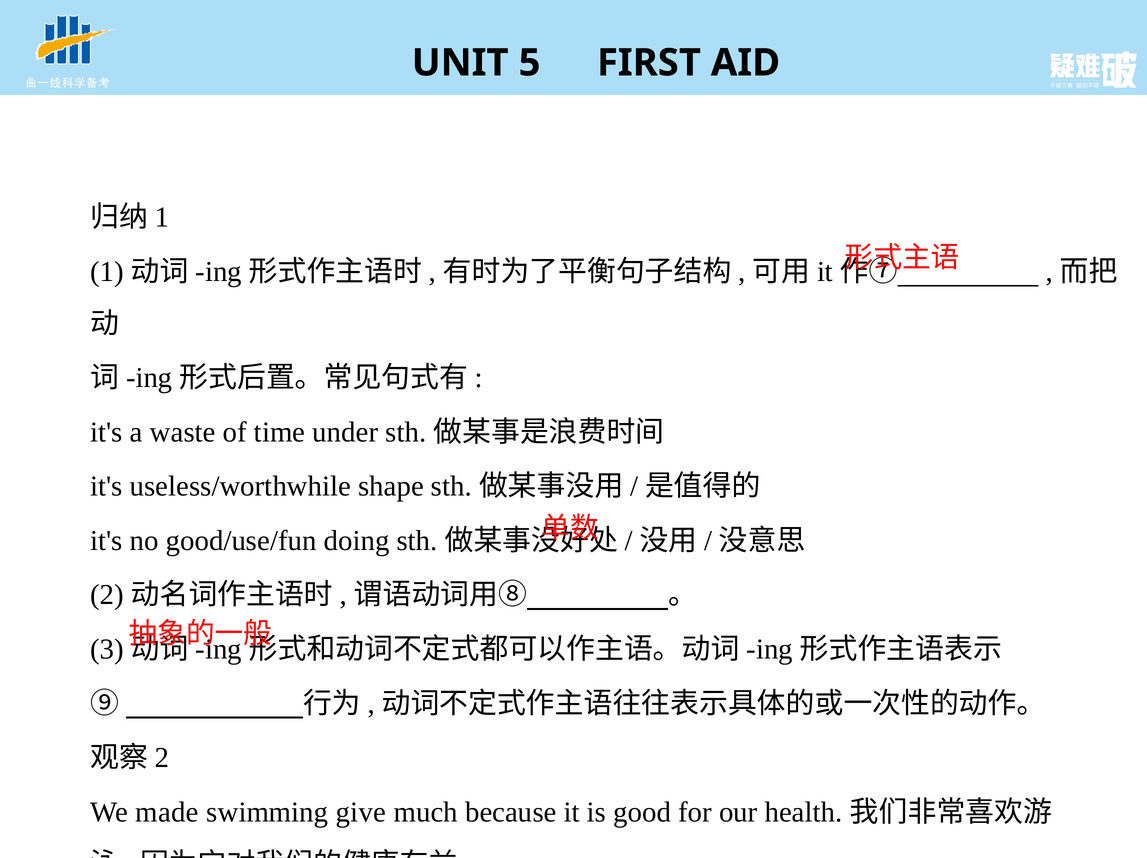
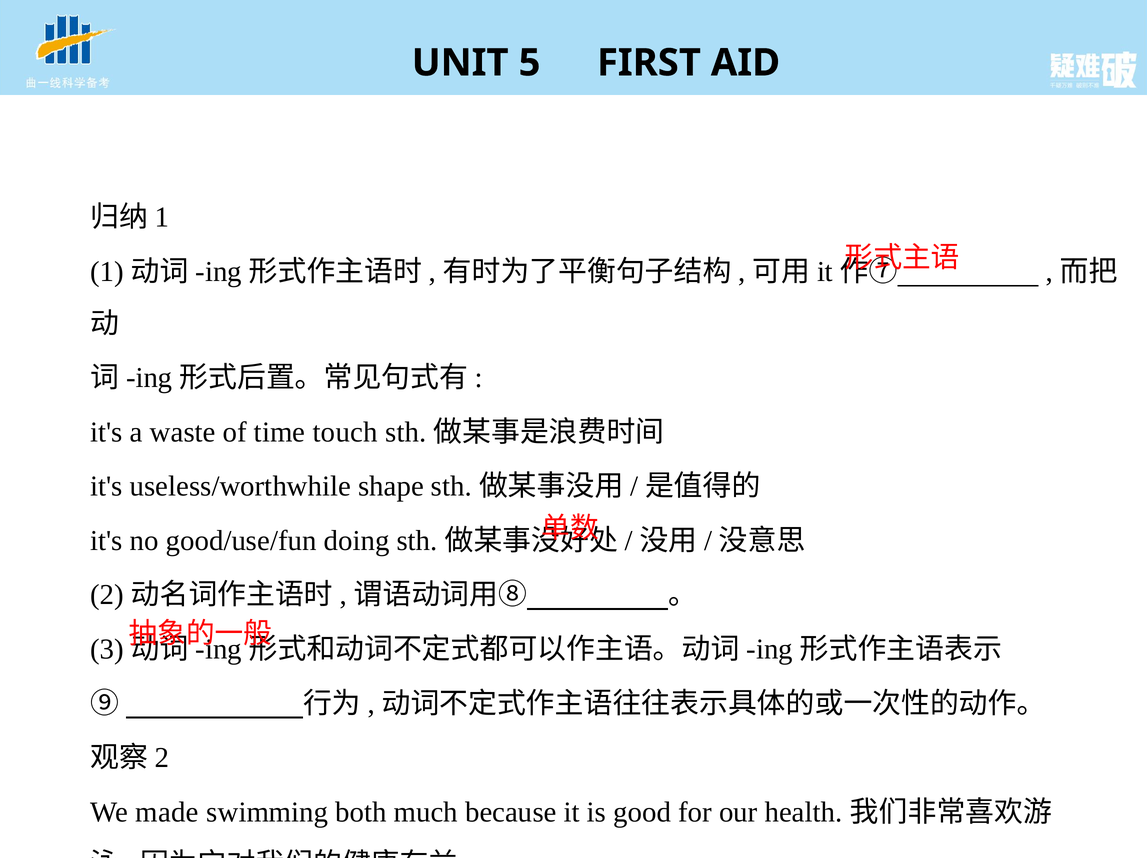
under: under -> touch (345, 432)
give: give -> both (361, 812)
